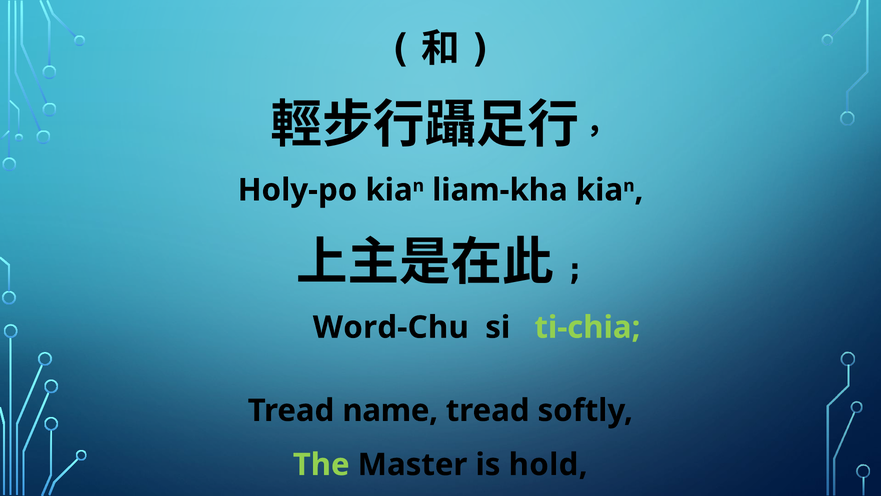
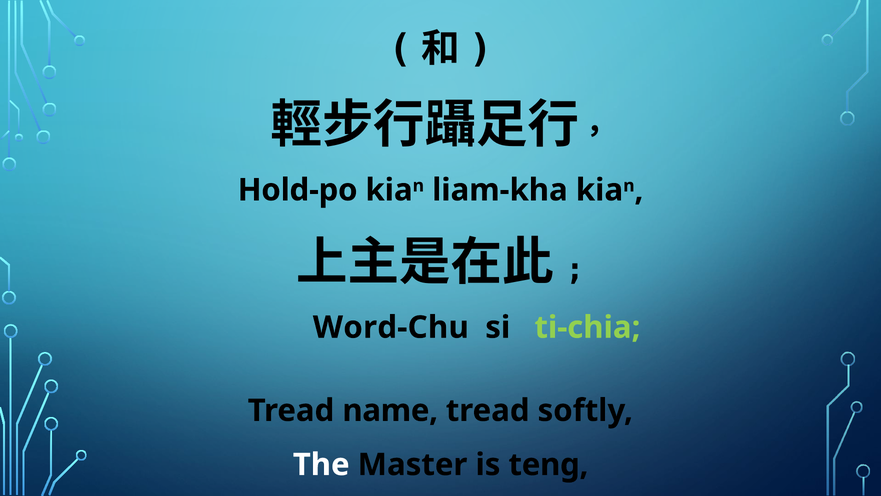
Holy-po: Holy-po -> Hold-po (298, 190)
The colour: light green -> white (321, 464)
hold: hold -> teng (548, 464)
